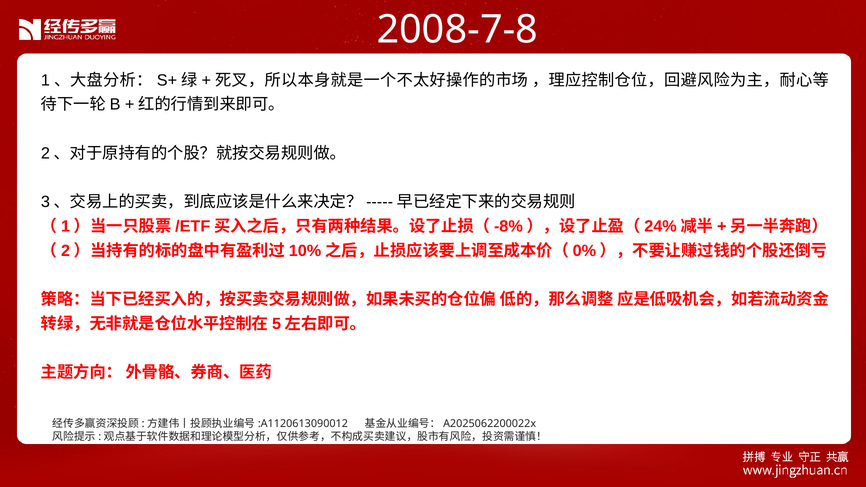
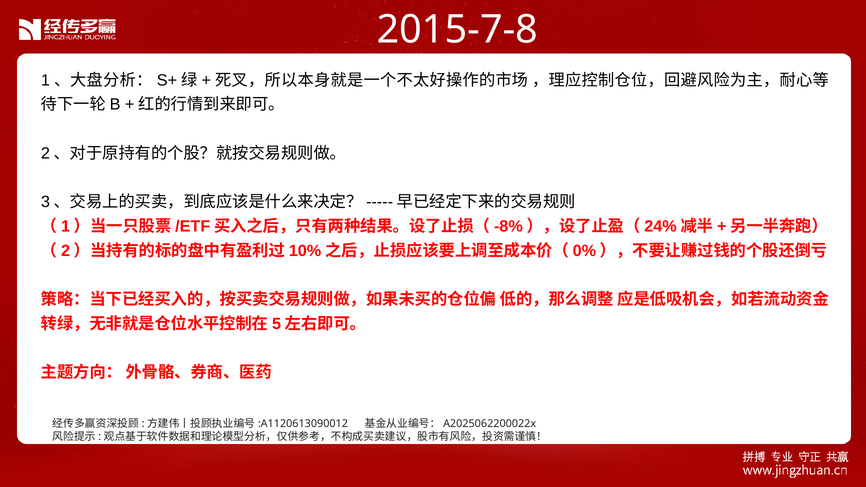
2008-7-8: 2008-7-8 -> 2015-7-8 (457, 30)
